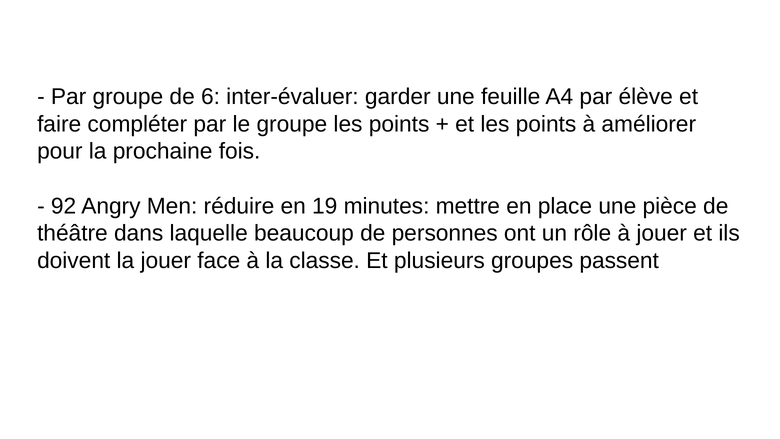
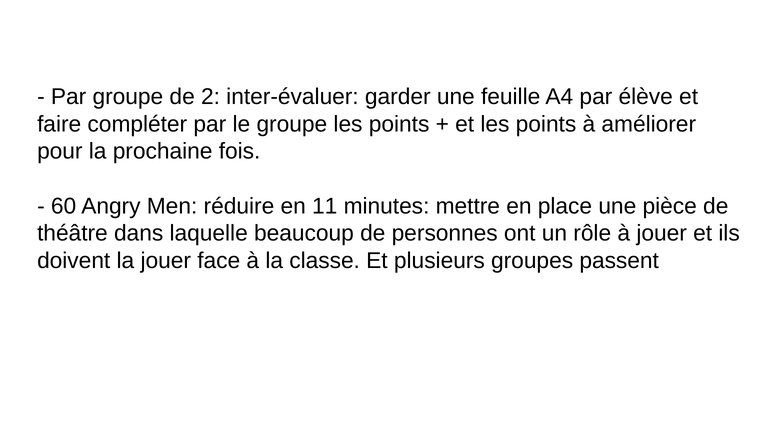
6: 6 -> 2 (211, 97)
92: 92 -> 60 (64, 206)
19: 19 -> 11 (325, 206)
